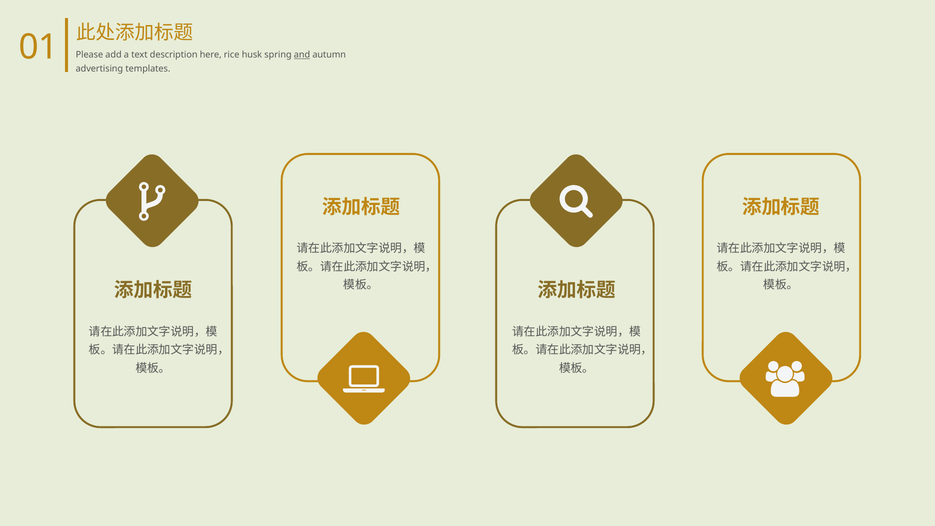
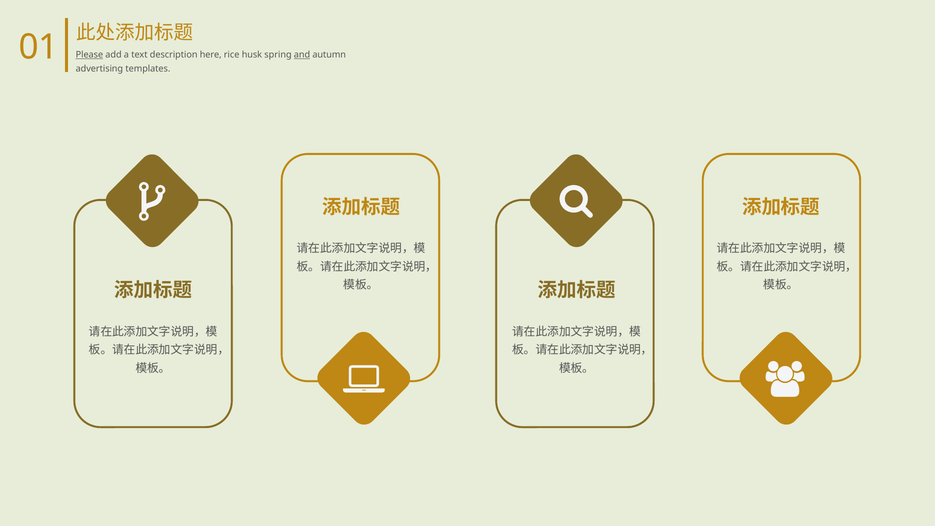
Please underline: none -> present (89, 55)
